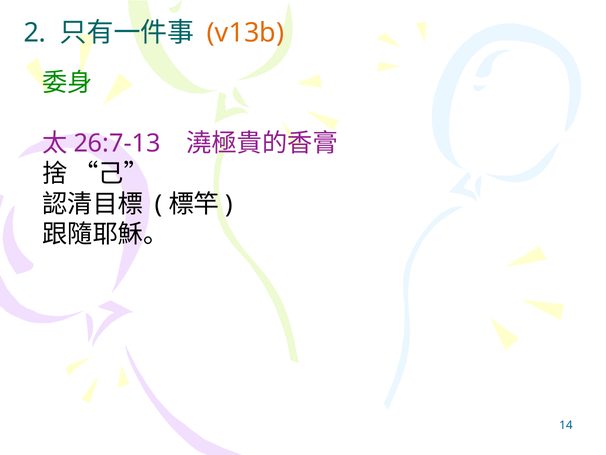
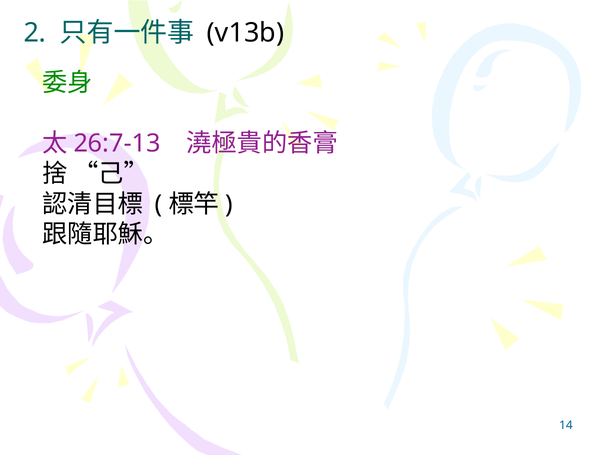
v13b colour: orange -> black (246, 33)
